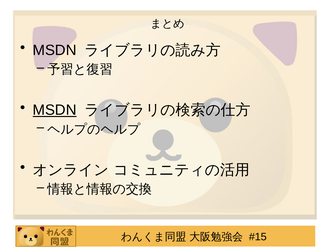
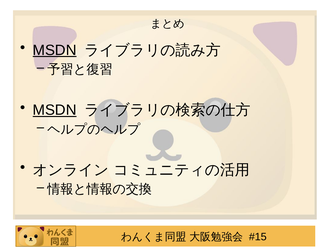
MSDN underline: none -> present (55, 50)
